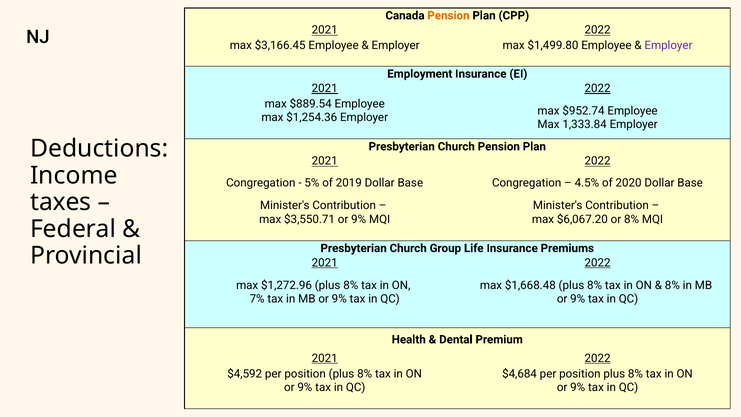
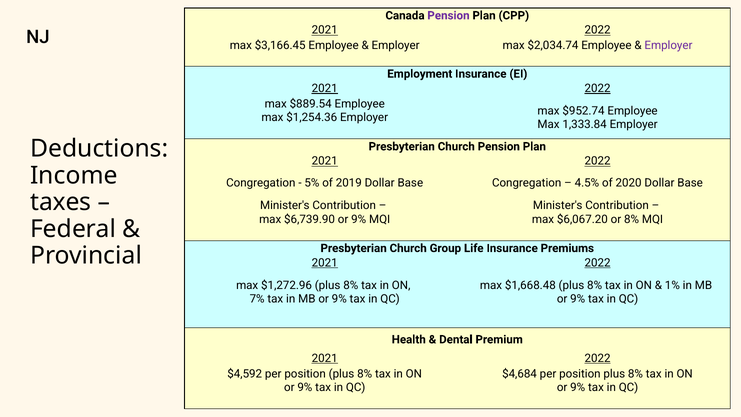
Pension colour: orange -> purple (448, 16)
$1,499.80: $1,499.80 -> $2,034.74 (553, 45)
$3,550.71: $3,550.71 -> $6,739.90 (310, 219)
8%: 8% -> 1% (672, 285)
